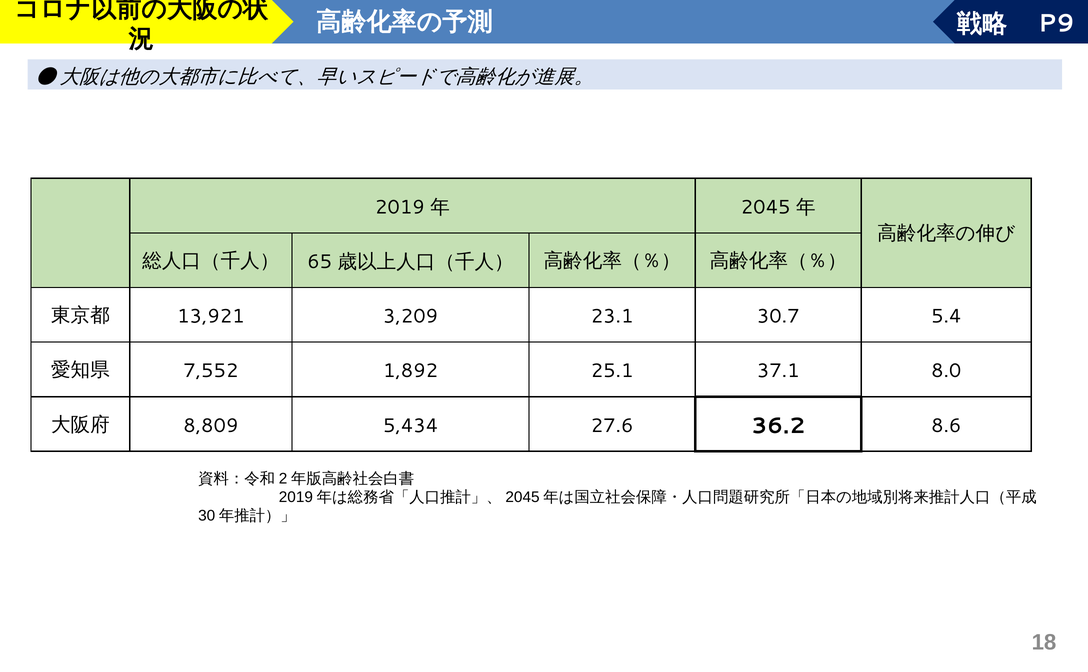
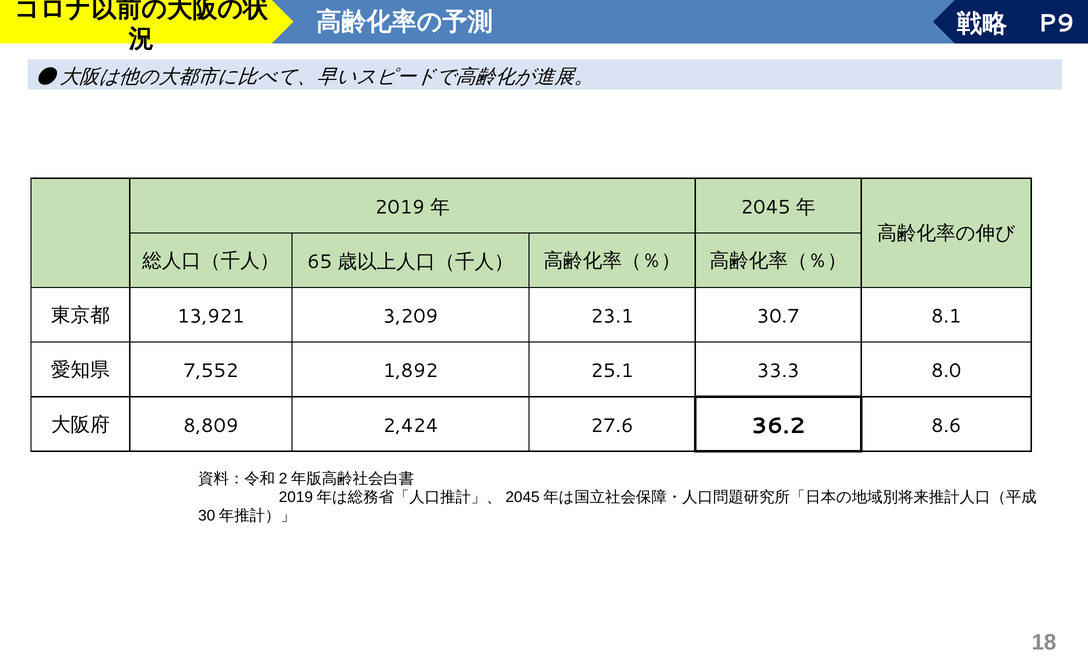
5.4: 5.4 -> 8.1 (946, 316)
37.1: 37.1 -> 33.3 (778, 371)
5,434: 5,434 -> 2,424 (411, 426)
